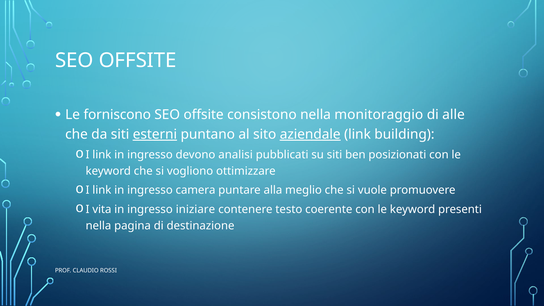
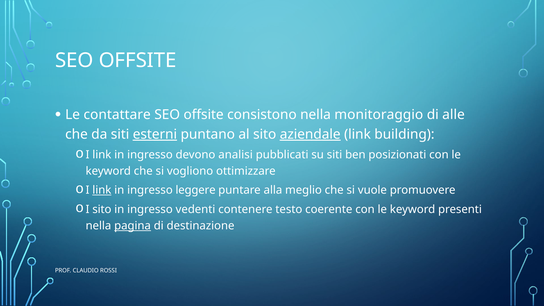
forniscono: forniscono -> contattare (117, 115)
link underline: none -> present (102, 190)
camera: camera -> leggere (196, 190)
I vita: vita -> sito (102, 209)
iniziare: iniziare -> vedenti (195, 209)
pagina underline: none -> present (133, 226)
